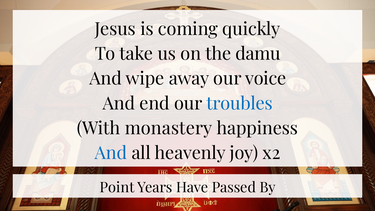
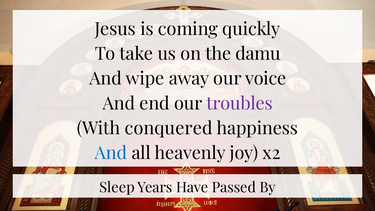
troubles colour: blue -> purple (239, 104)
monastery: monastery -> conquered (169, 128)
Point: Point -> Sleep (117, 188)
